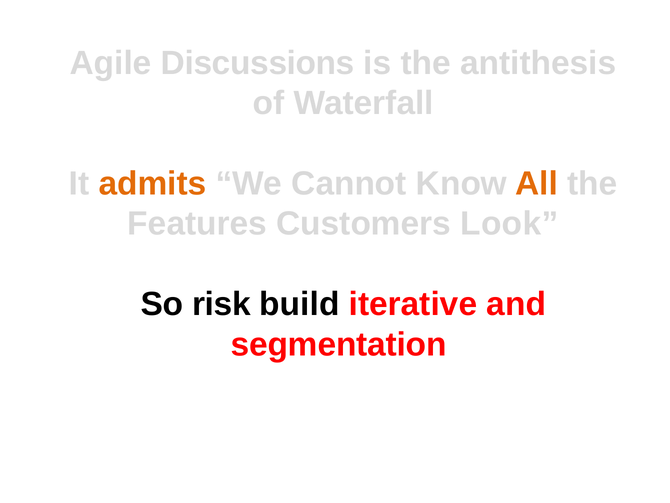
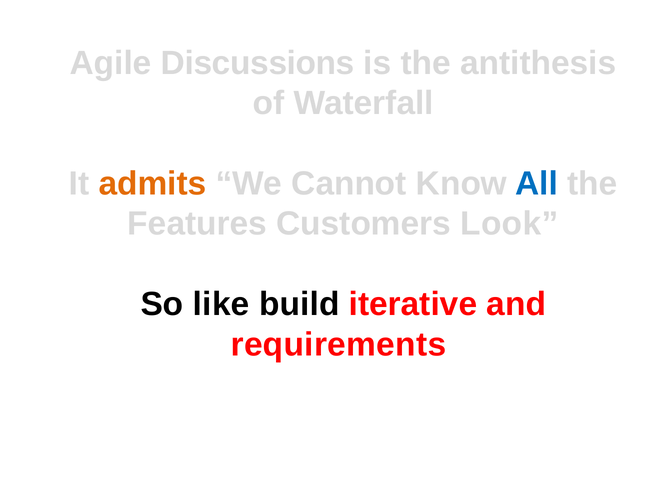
All colour: orange -> blue (536, 183)
risk: risk -> like (221, 304)
segmentation: segmentation -> requirements (338, 344)
